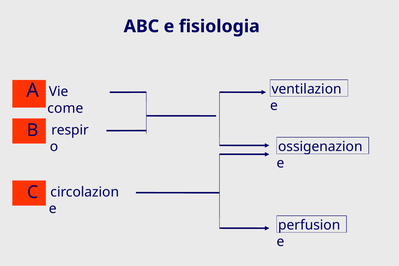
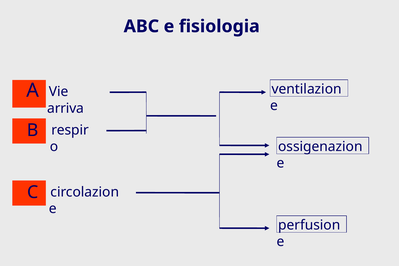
come: come -> arriva (66, 108)
